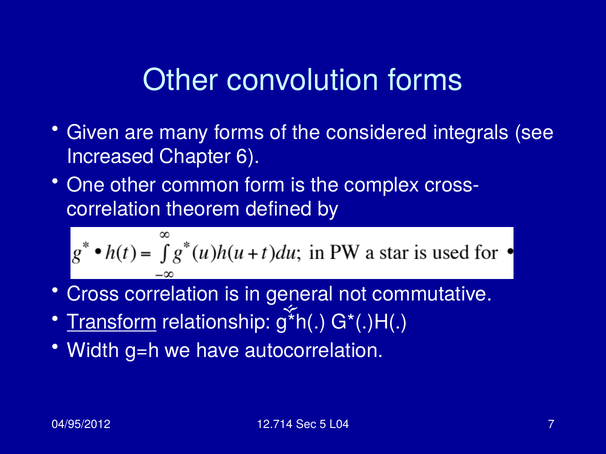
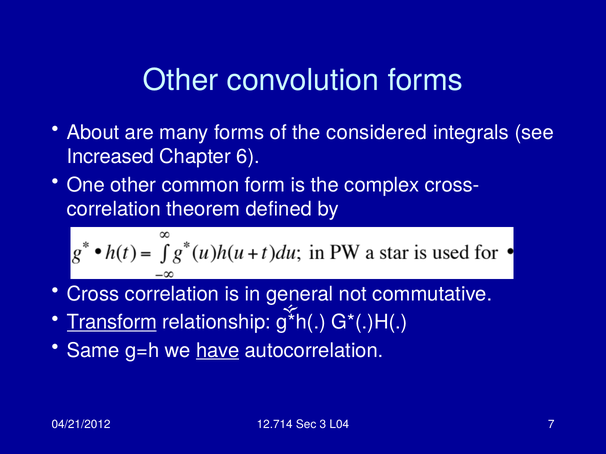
Given: Given -> About (93, 133)
Width: Width -> Same (93, 351)
have underline: none -> present (218, 351)
04/95/2012: 04/95/2012 -> 04/21/2012 (81, 425)
5: 5 -> 3 (323, 425)
